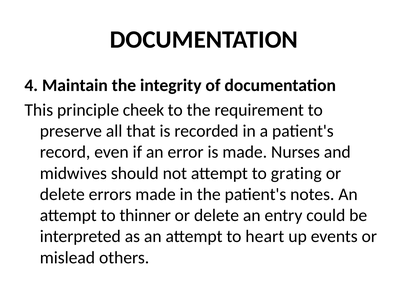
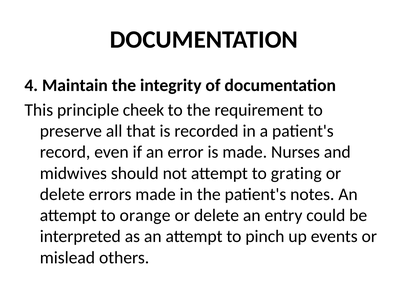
thinner: thinner -> orange (145, 215)
heart: heart -> pinch (265, 236)
